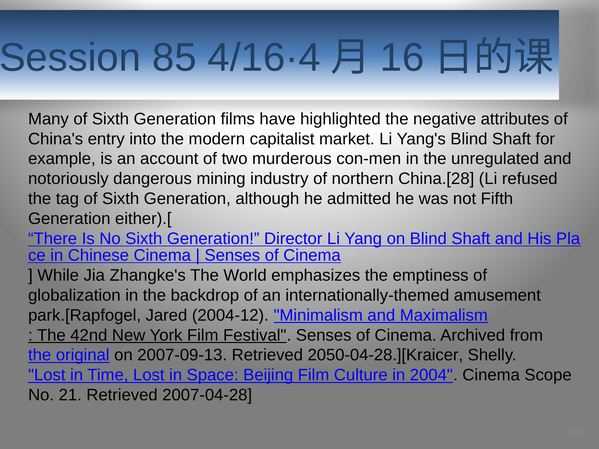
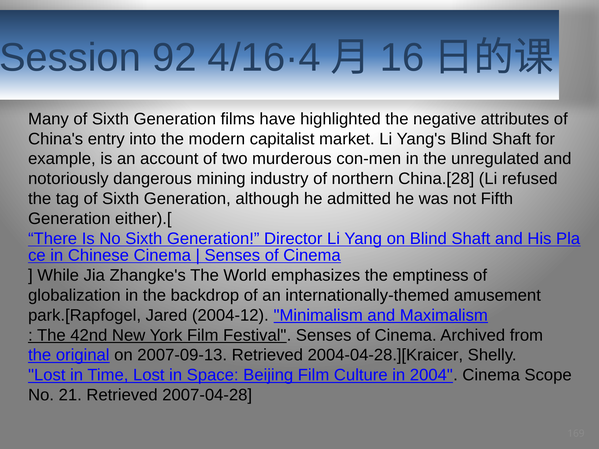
85: 85 -> 92 (174, 58)
2050-04-28.][Kraicer: 2050-04-28.][Kraicer -> 2004-04-28.][Kraicer (385, 355)
